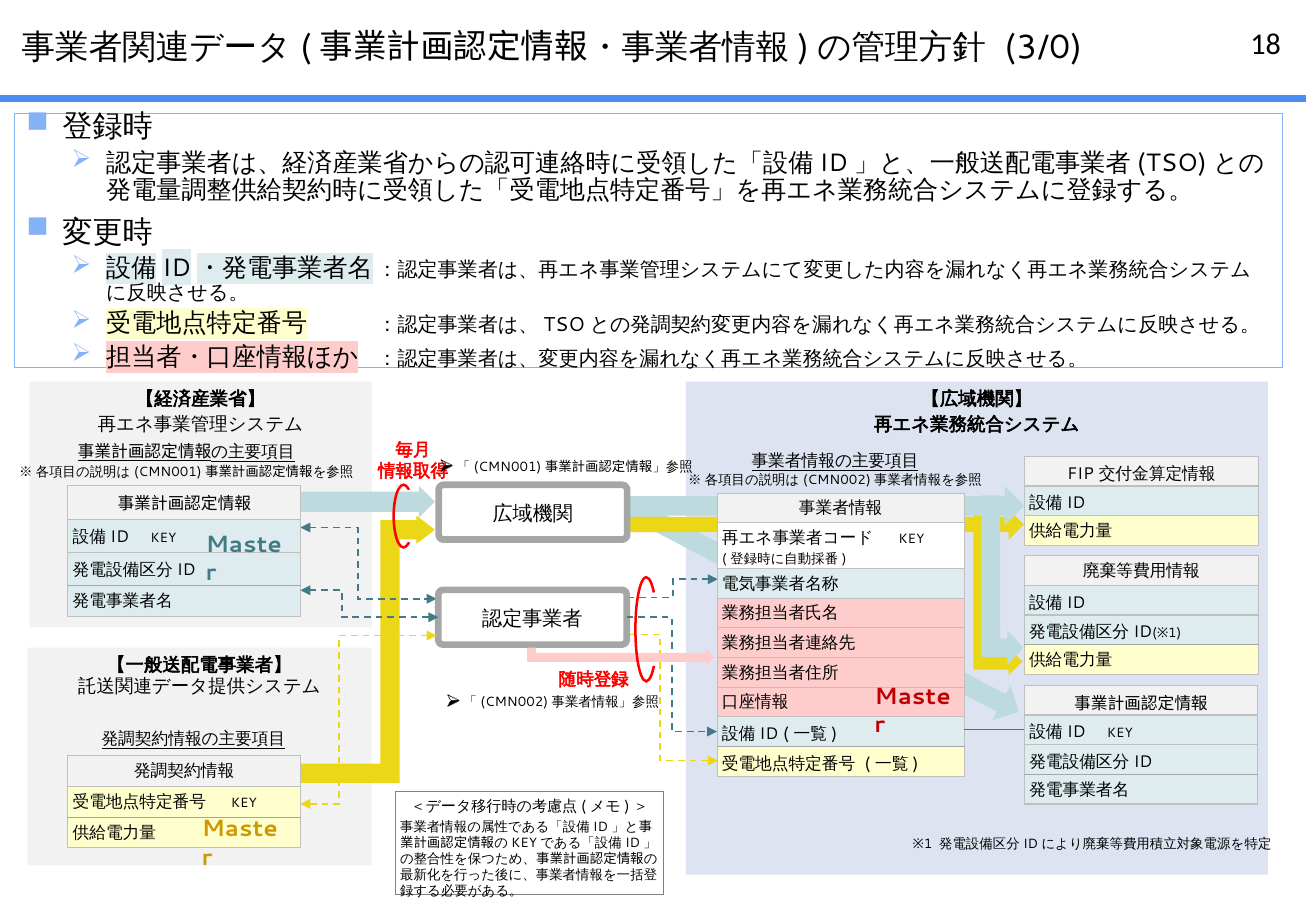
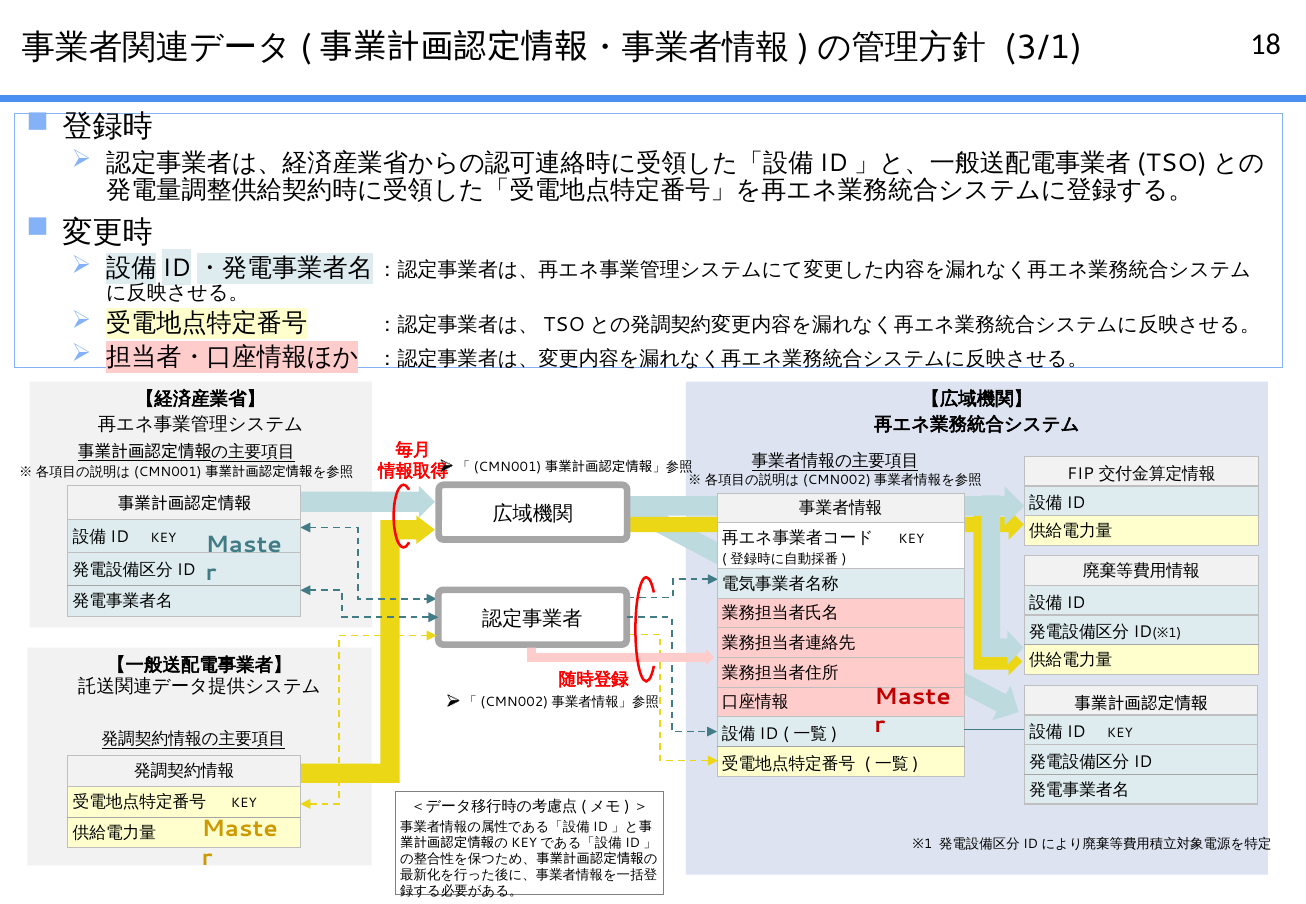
3/0: 3/0 -> 3/1 (1043, 48)
